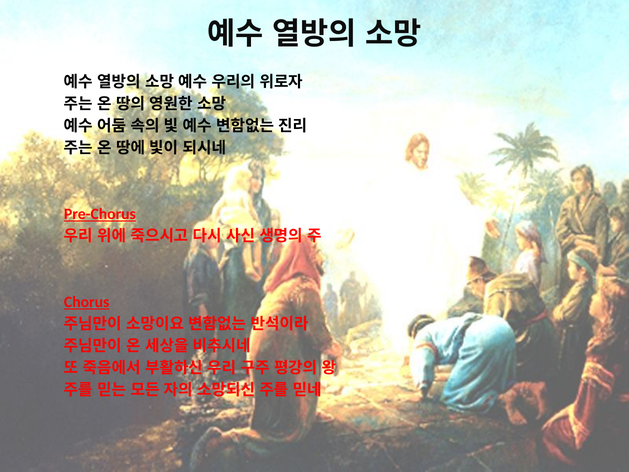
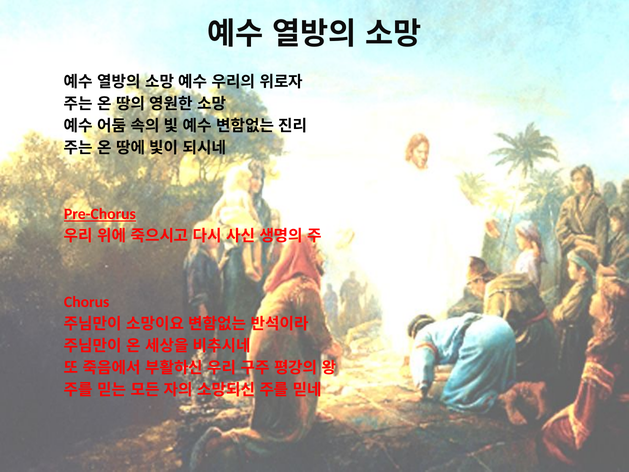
Chorus underline: present -> none (87, 302)
